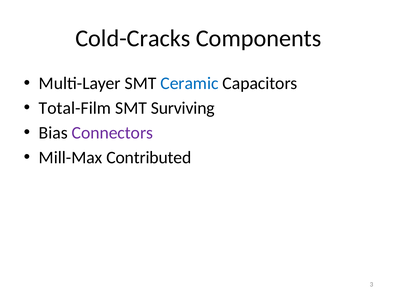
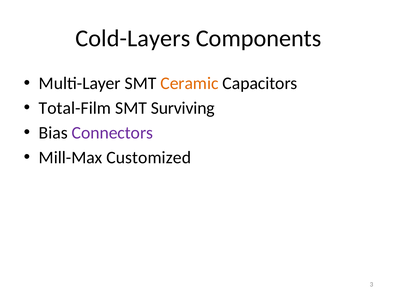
Cold-Cracks: Cold-Cracks -> Cold-Layers (133, 38)
Ceramic colour: blue -> orange (189, 83)
Contributed: Contributed -> Customized (149, 157)
